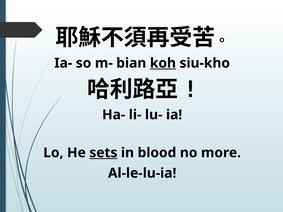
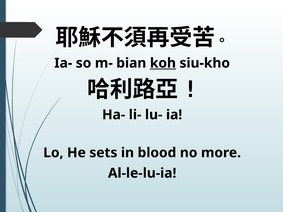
sets underline: present -> none (103, 153)
